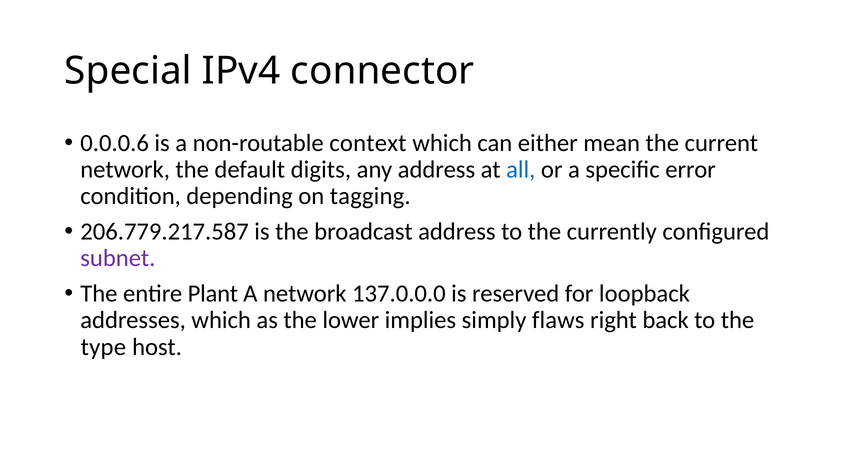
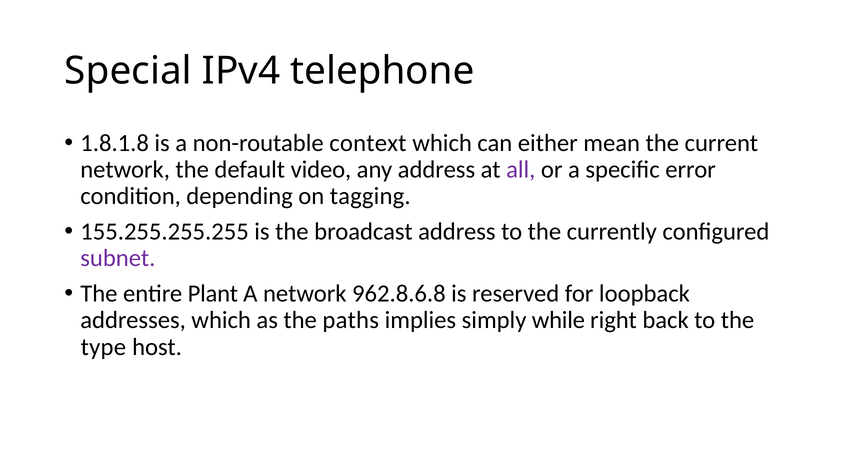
connector: connector -> telephone (383, 71)
0.0.0.6: 0.0.0.6 -> 1.8.1.8 (115, 143)
digits: digits -> video (321, 170)
all colour: blue -> purple (521, 170)
206.779.217.587: 206.779.217.587 -> 155.255.255.255 (165, 232)
137.0.0.0: 137.0.0.0 -> 962.8.6.8 (399, 294)
lower: lower -> paths (351, 320)
flaws: flaws -> while (558, 320)
